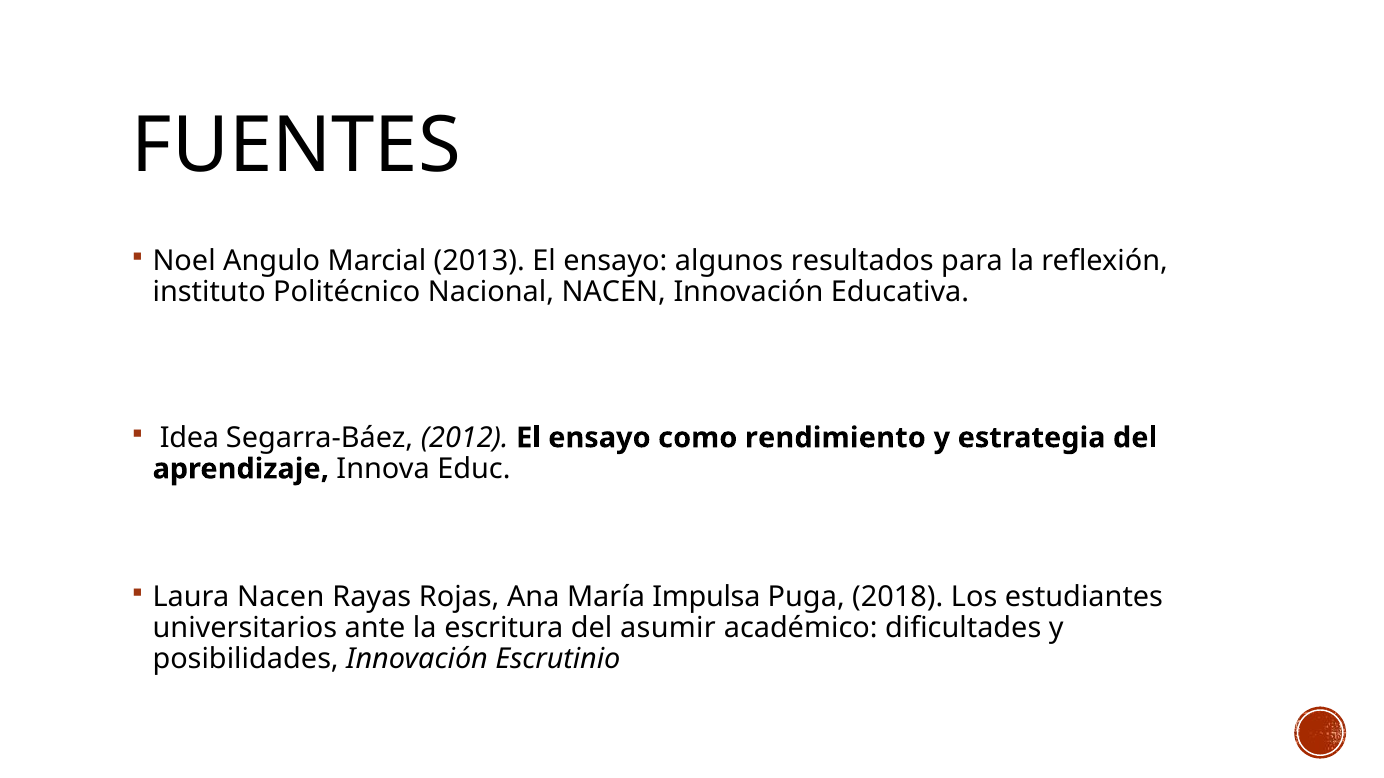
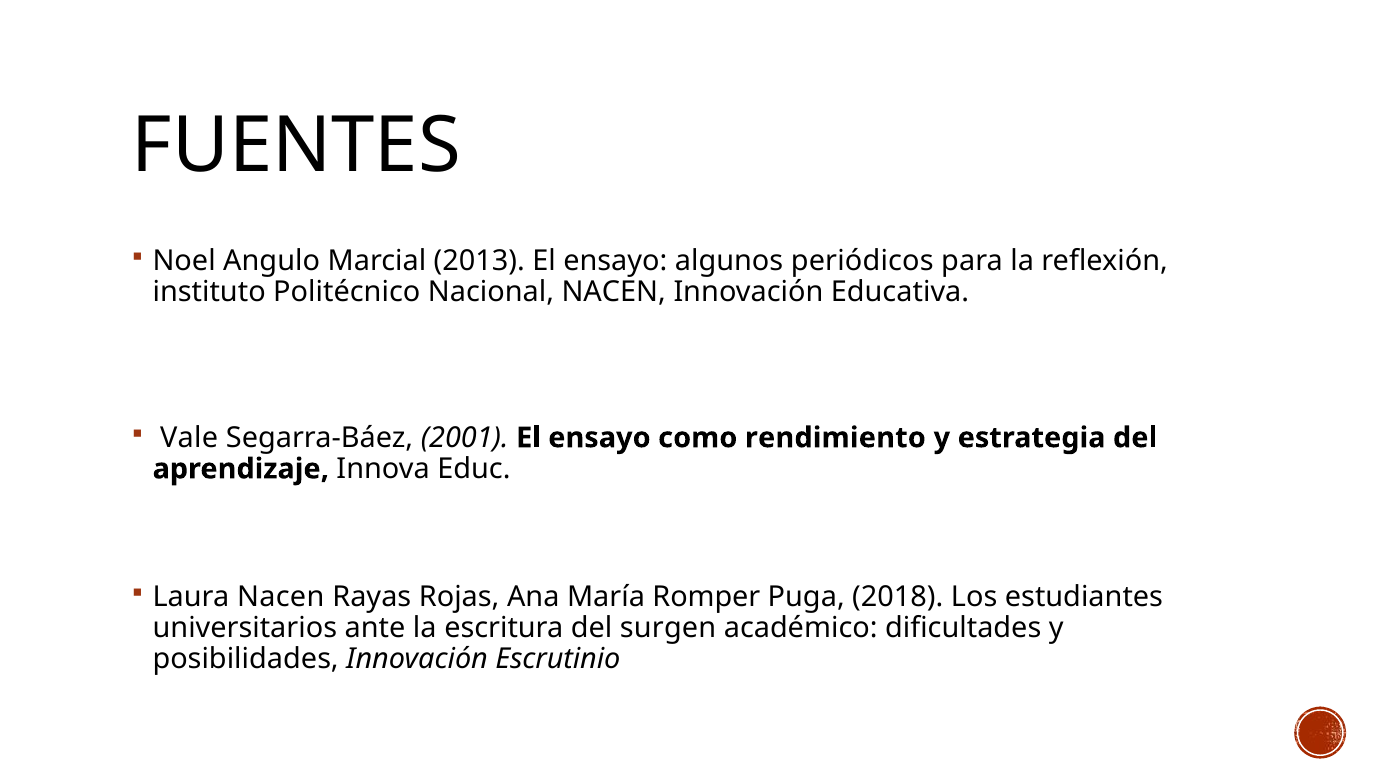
resultados: resultados -> periódicos (862, 261)
Idea: Idea -> Vale (189, 438)
2012: 2012 -> 2001 (465, 438)
Impulsa: Impulsa -> Romper (706, 597)
asumir: asumir -> surgen (668, 629)
